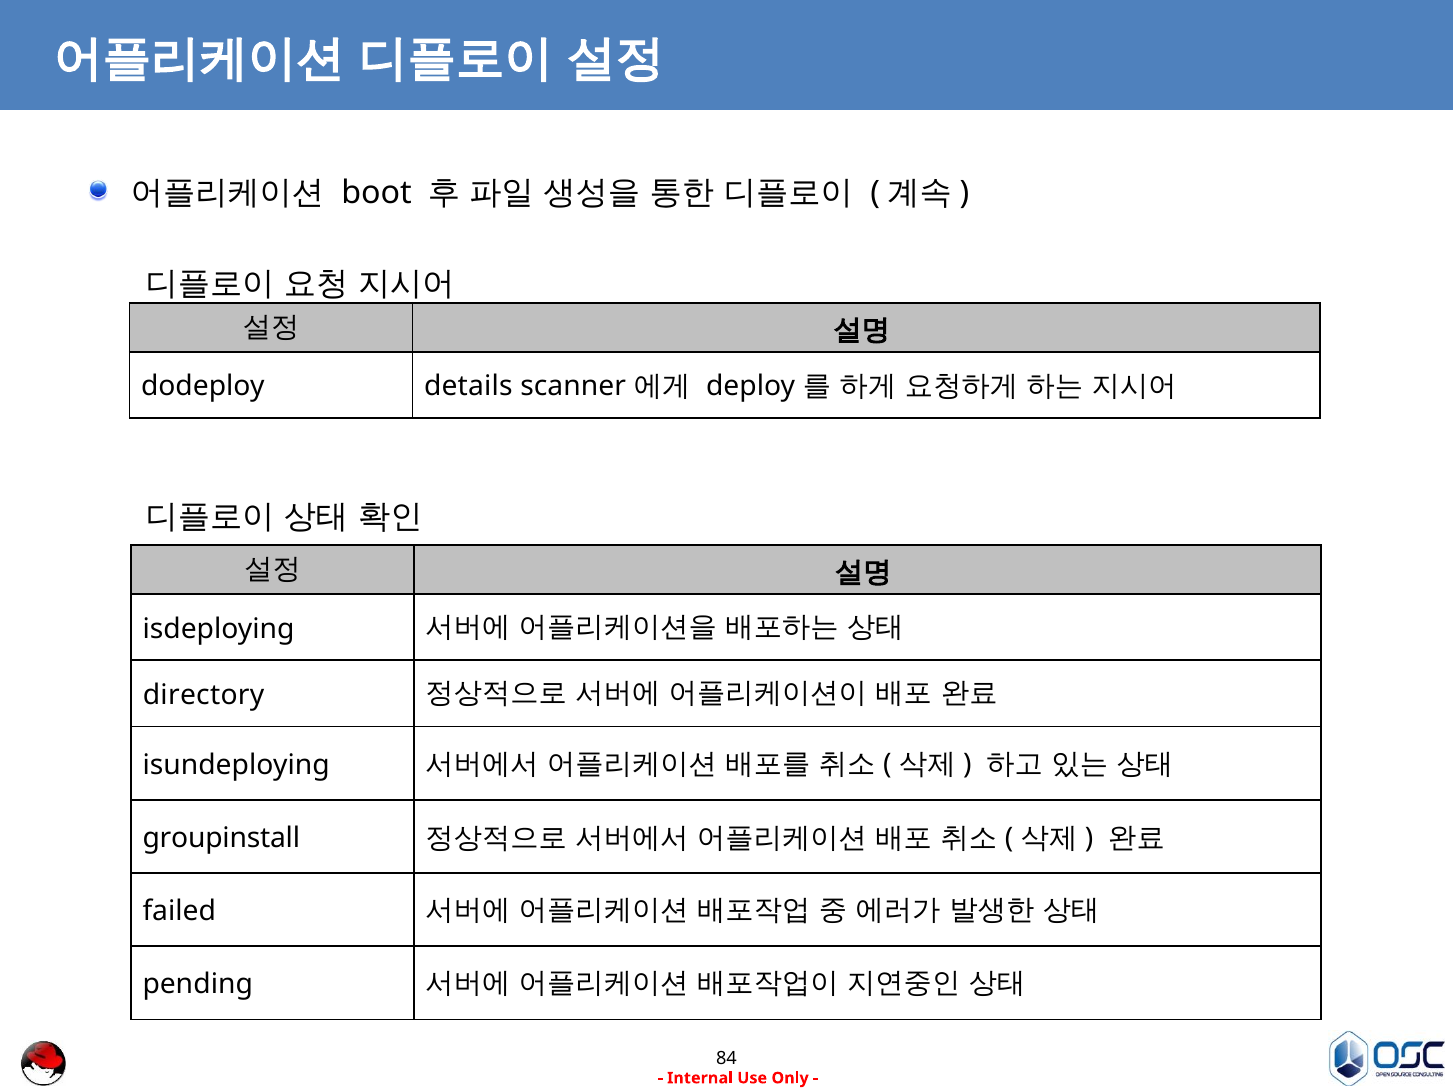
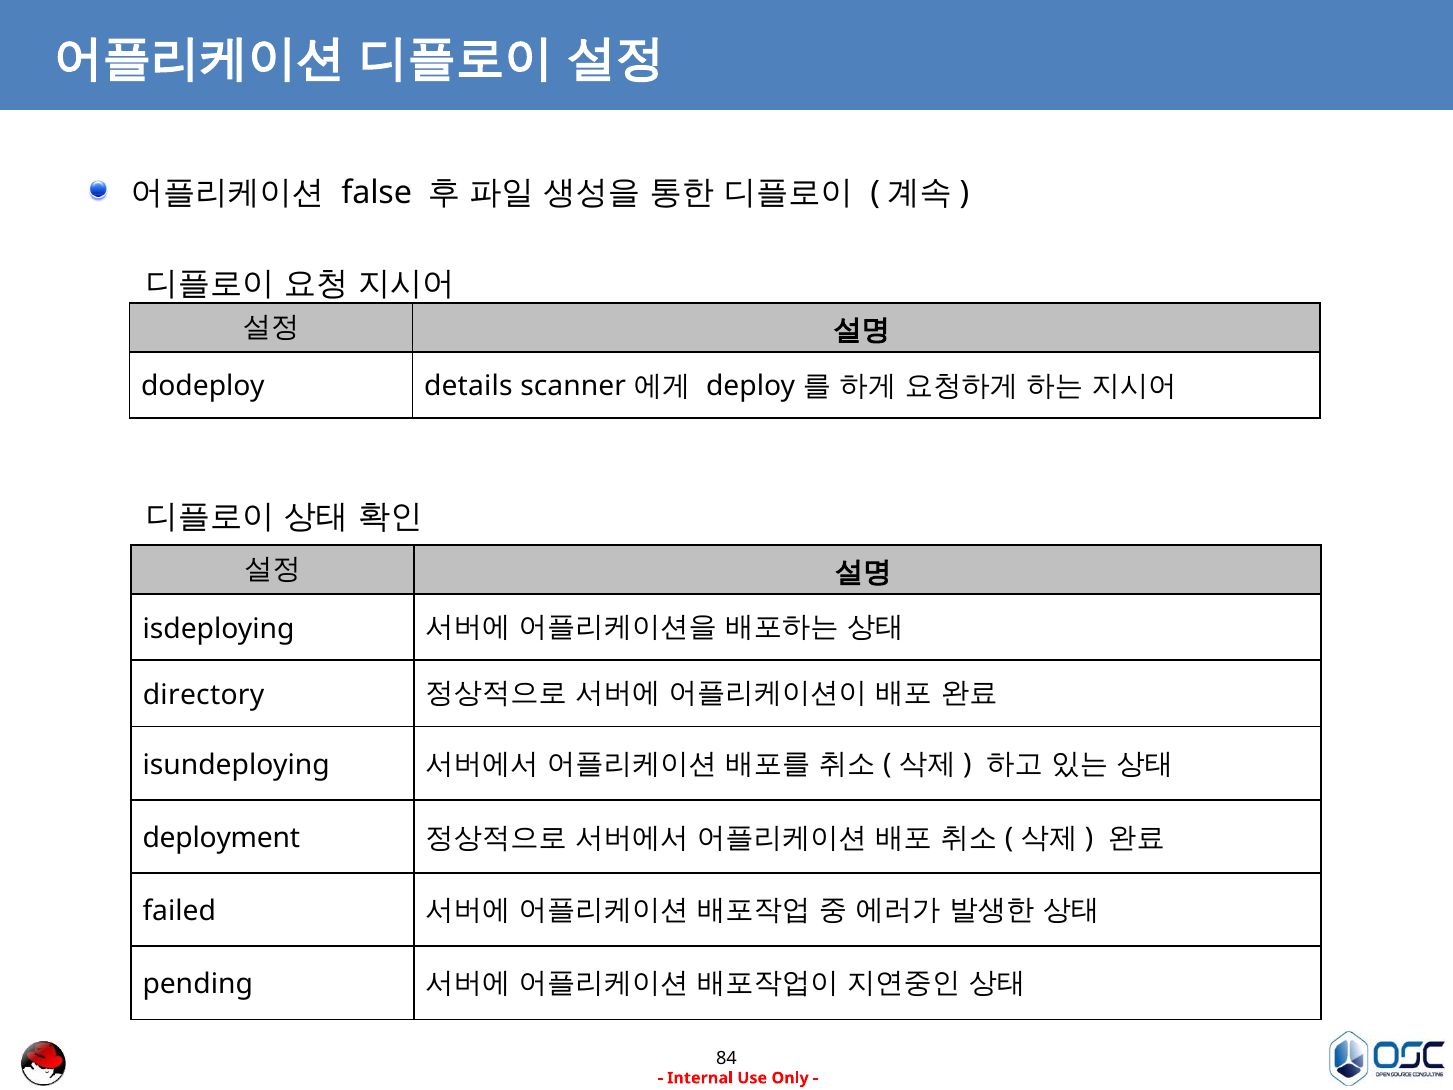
boot: boot -> false (377, 193)
groupinstall: groupinstall -> deployment (221, 838)
